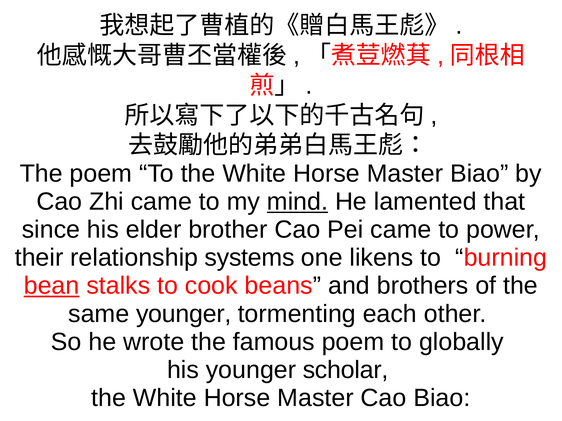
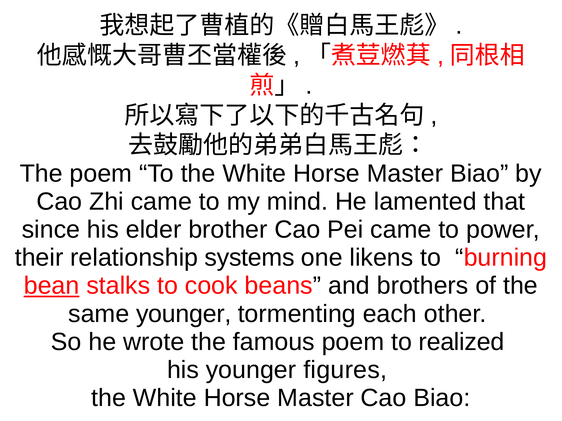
mind underline: present -> none (297, 202)
globally: globally -> realized (461, 342)
scholar: scholar -> figures (345, 370)
